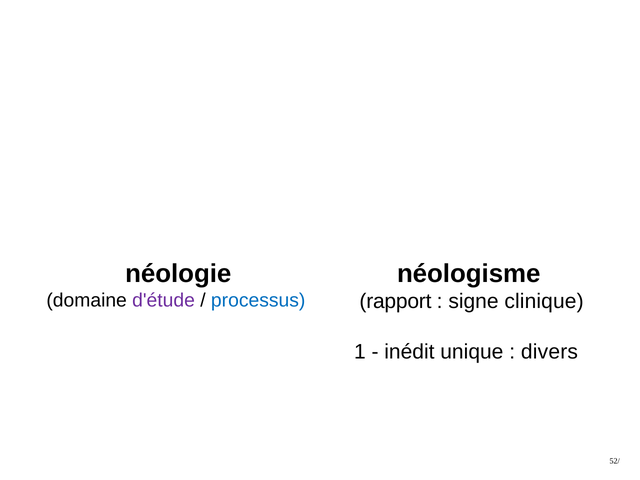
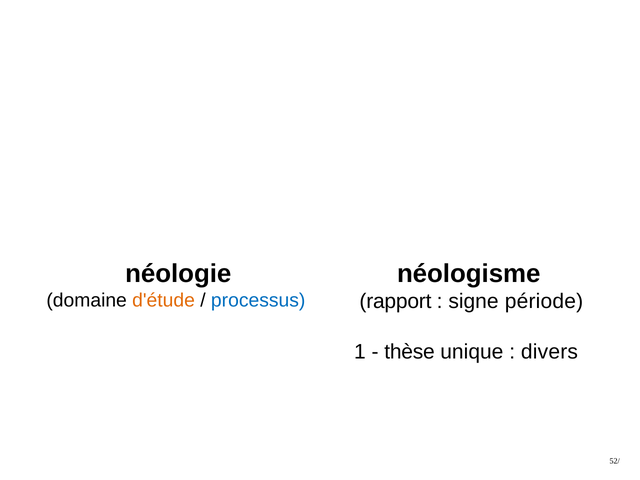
d'étude colour: purple -> orange (164, 300)
clinique: clinique -> période (544, 301)
inédit: inédit -> thèse (410, 352)
